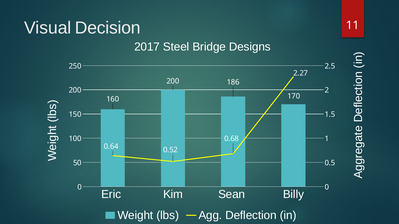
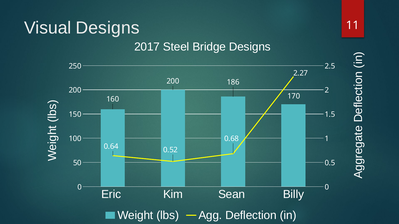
Visual Decision: Decision -> Designs (108, 28)
